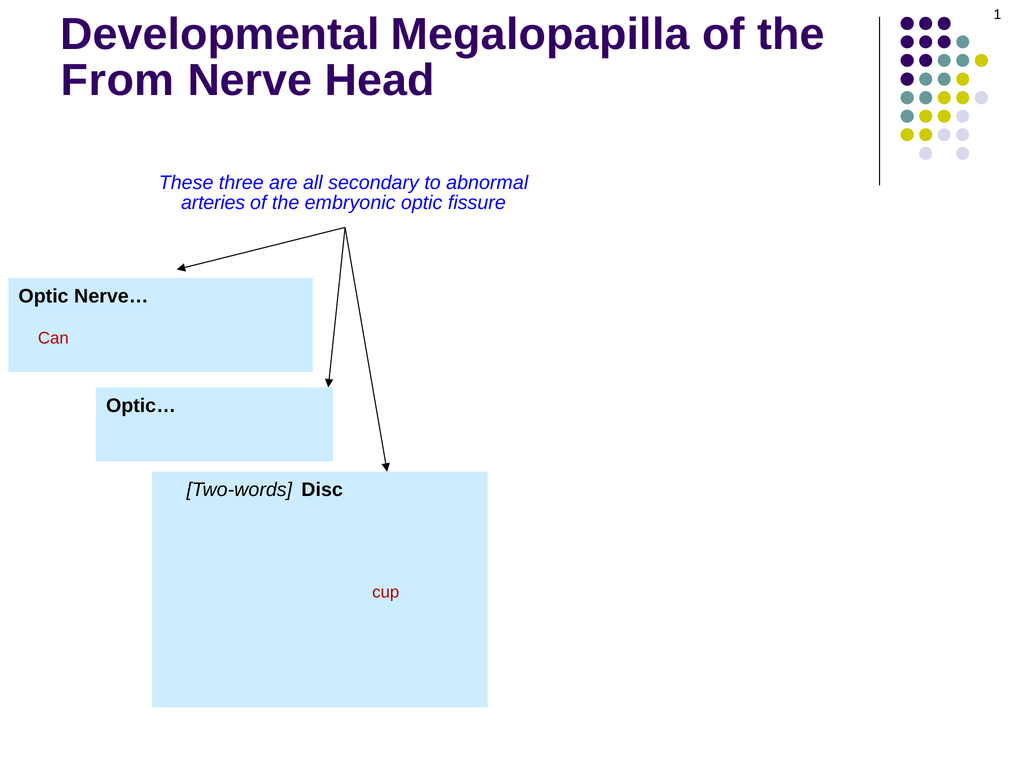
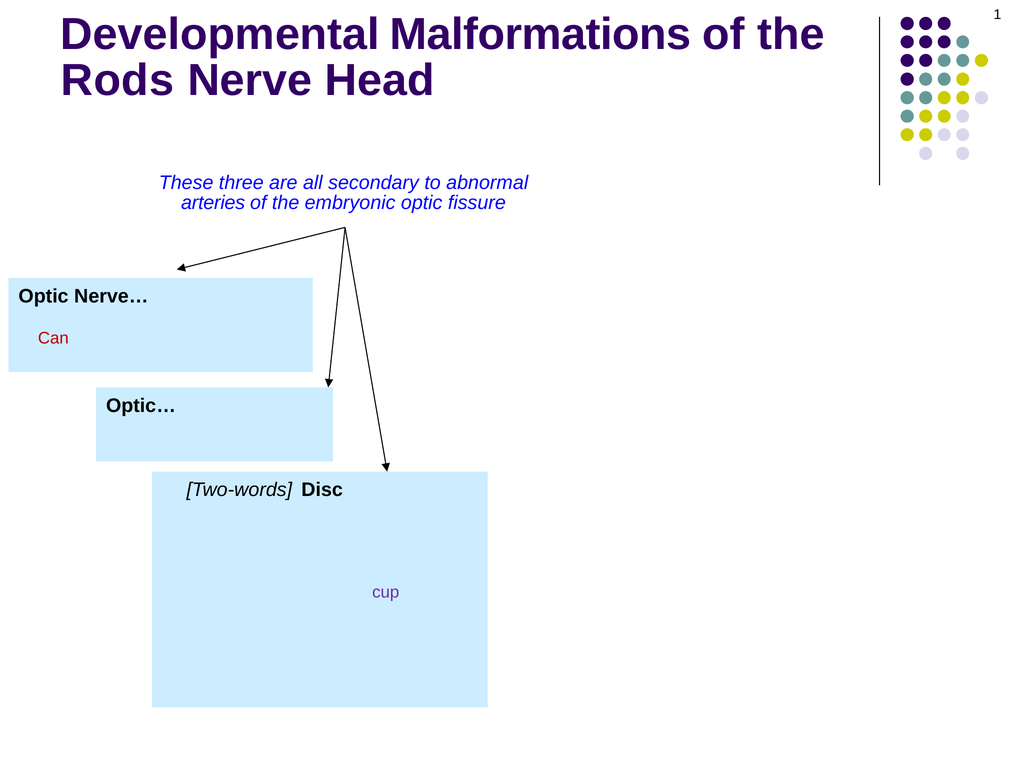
Megalopapilla: Megalopapilla -> Malformations (540, 35)
From: From -> Rods (118, 80)
cup colour: red -> purple (386, 592)
